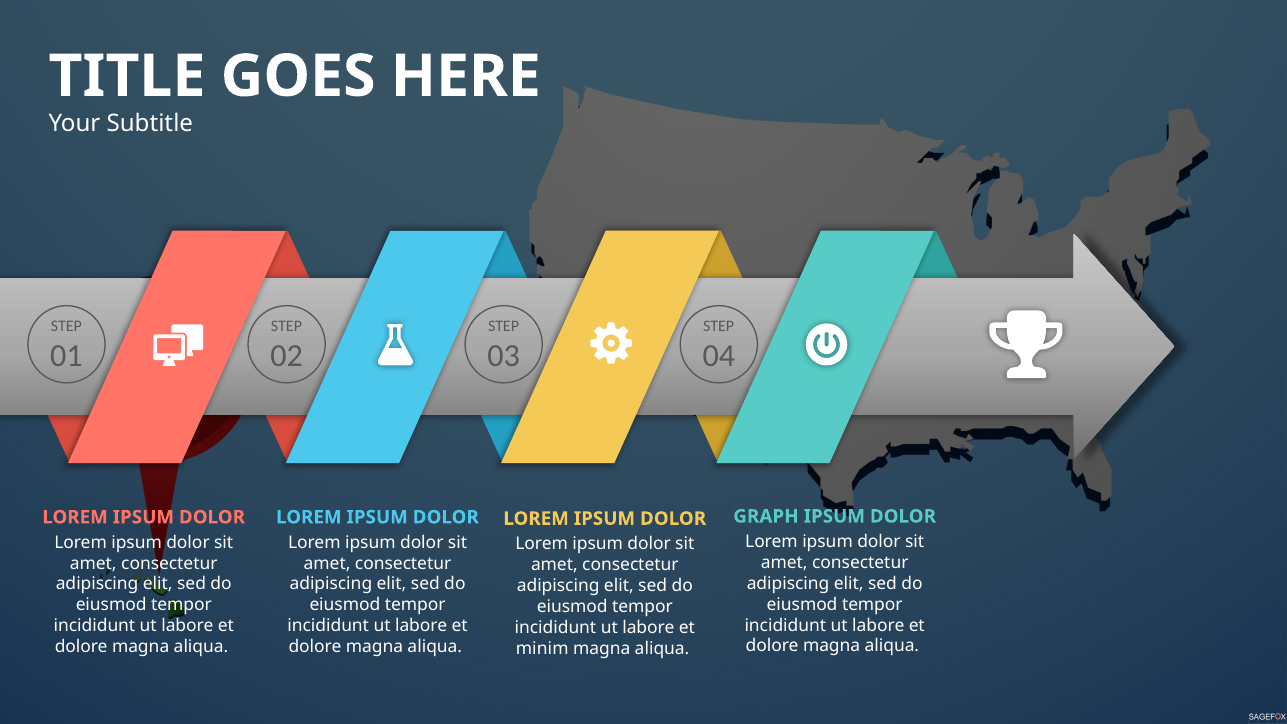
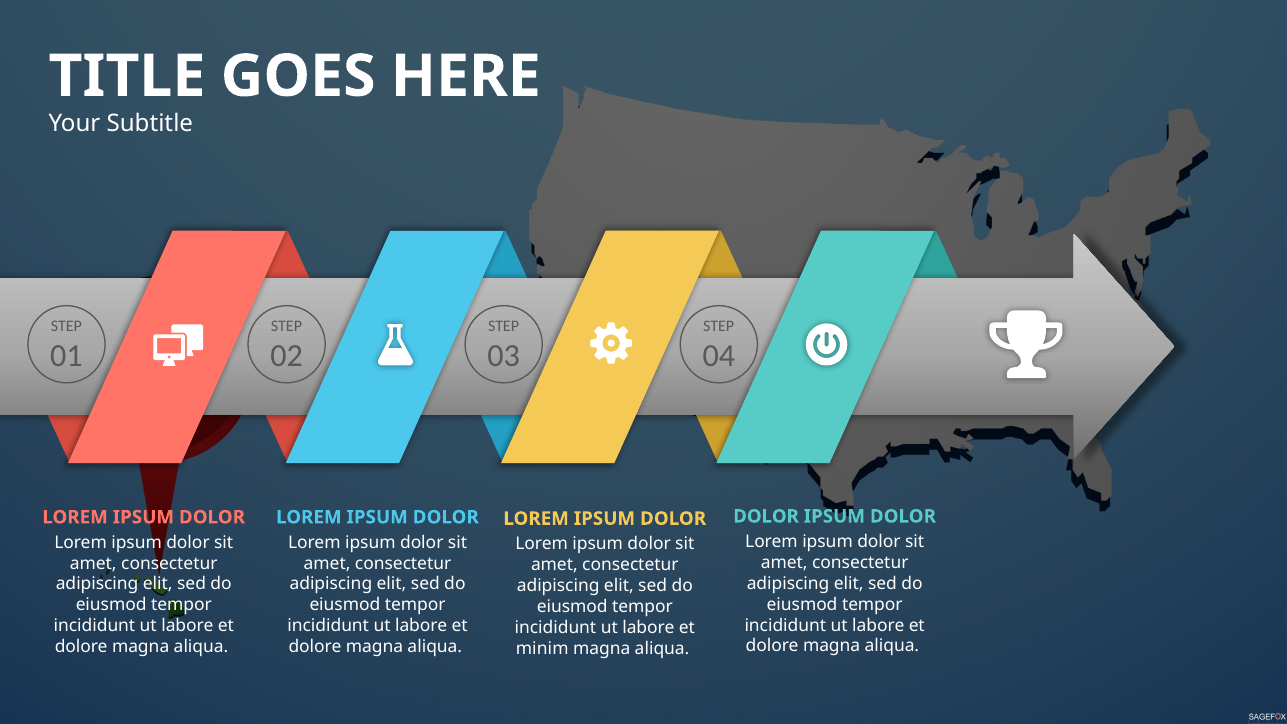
GRAPH: GRAPH -> DOLOR (766, 516)
